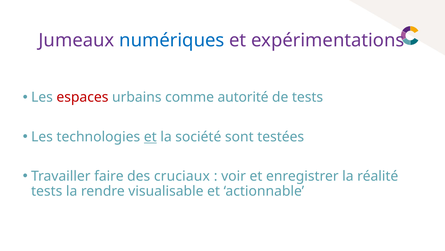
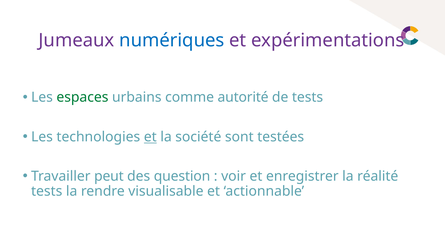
espaces colour: red -> green (82, 97)
faire: faire -> peut (109, 176)
cruciaux: cruciaux -> question (182, 176)
